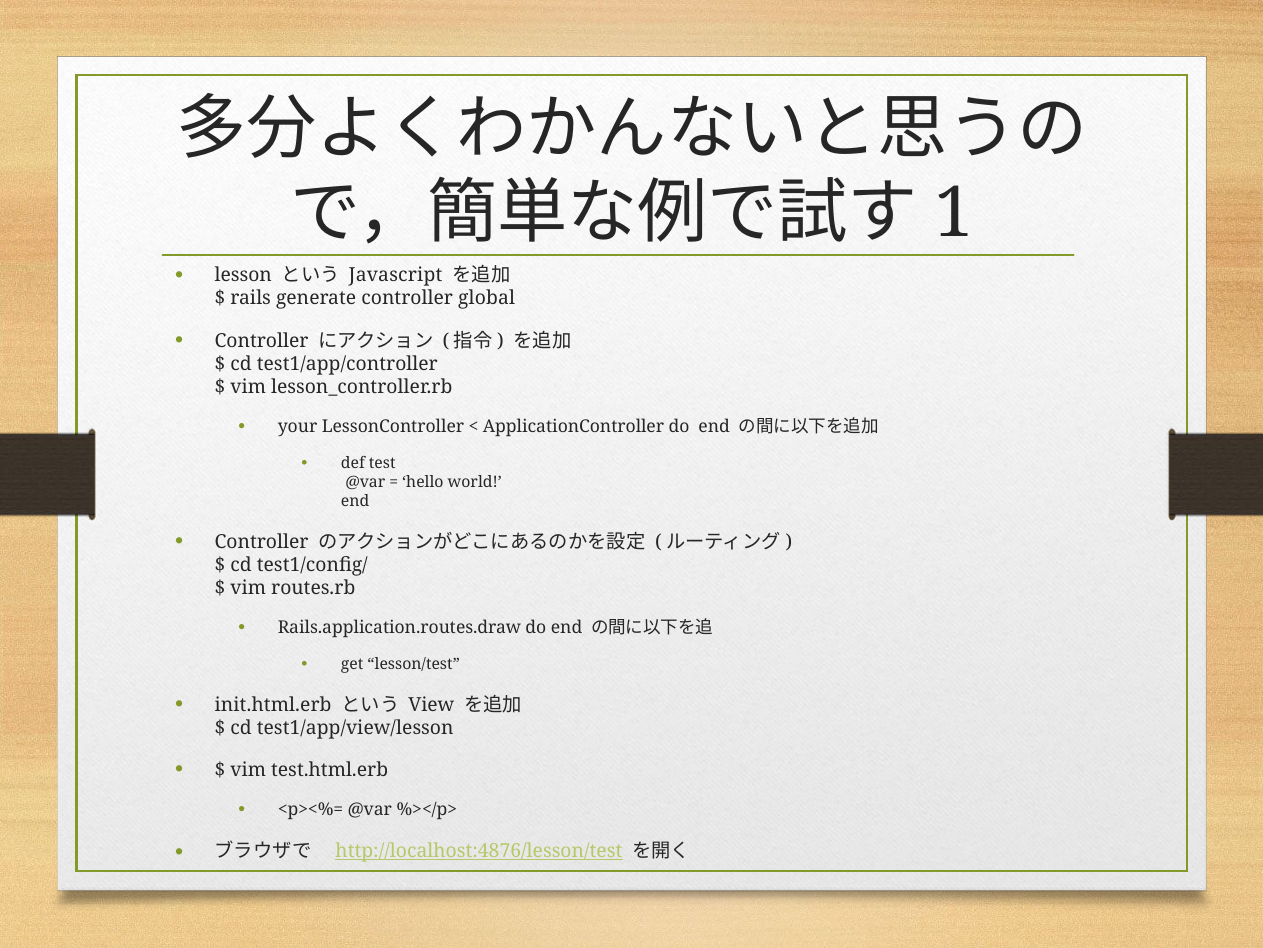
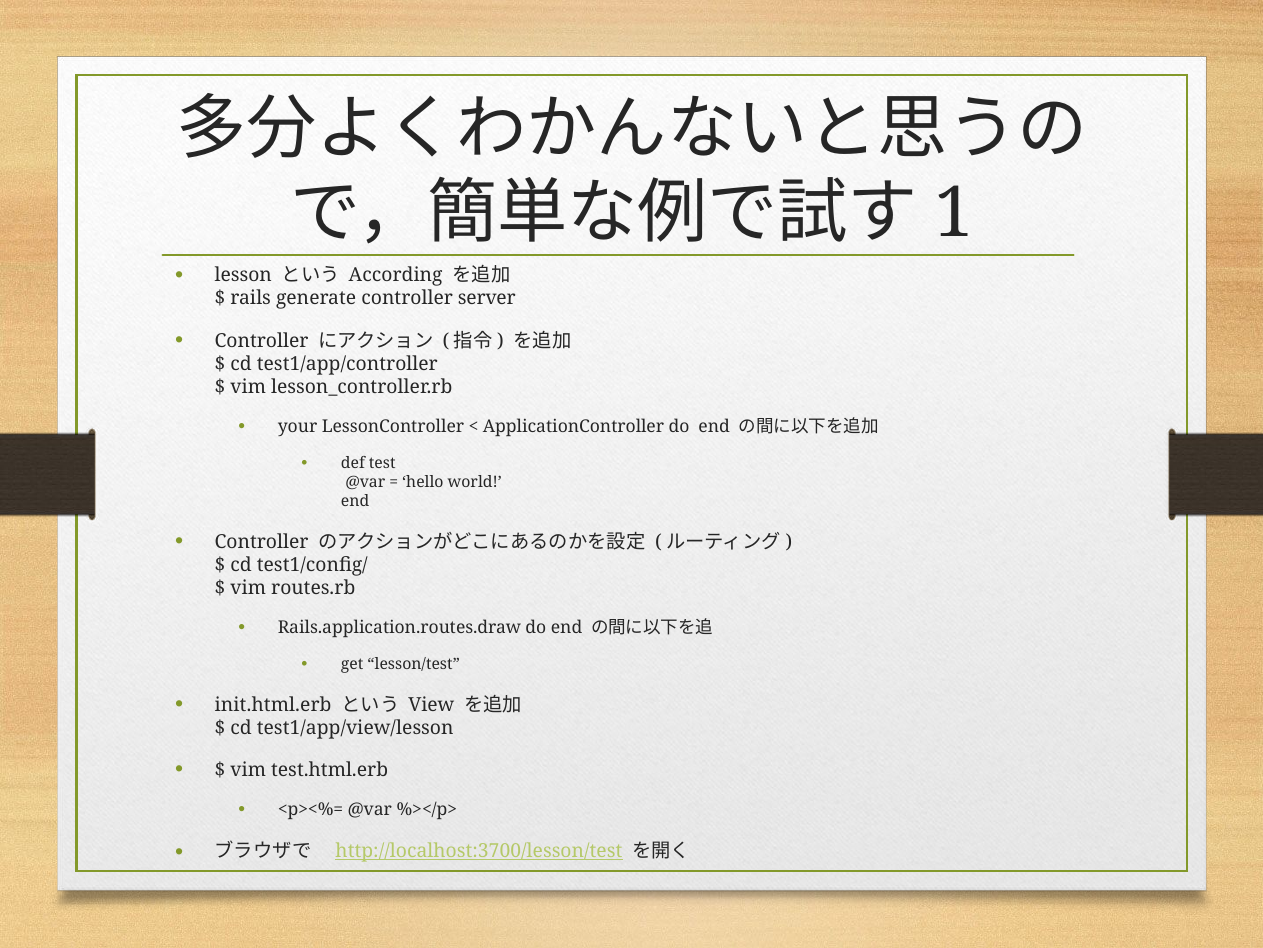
Javascript: Javascript -> According (396, 275)
global: global -> server (487, 298)
http://localhost:4876/lesson/test: http://localhost:4876/lesson/test -> http://localhost:3700/lesson/test (479, 850)
